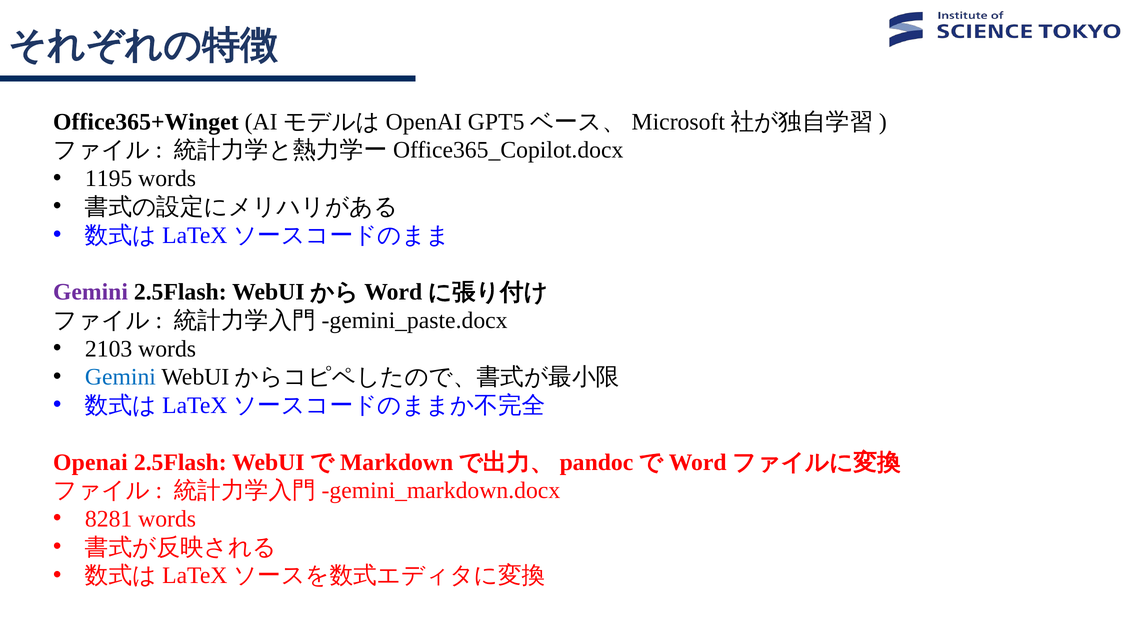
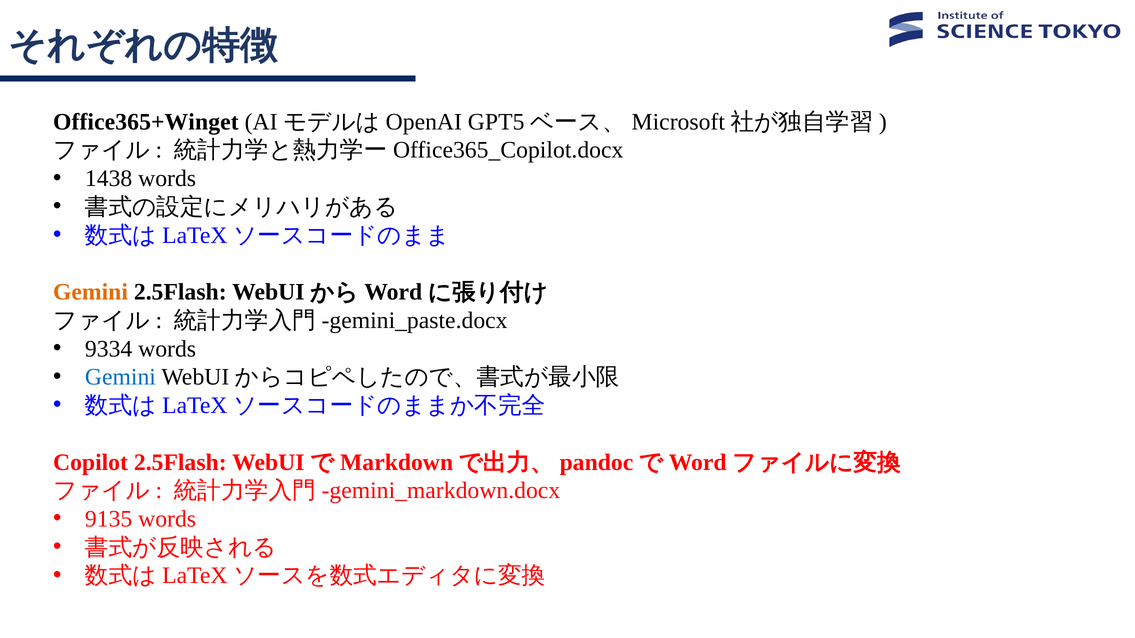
1195: 1195 -> 1438 (109, 179)
Gemini colour: purple -> orange (91, 292)
2103: 2103 -> 9334 (109, 349)
Openai: Openai -> Copilot (91, 463)
8281: 8281 -> 9135 (109, 519)
